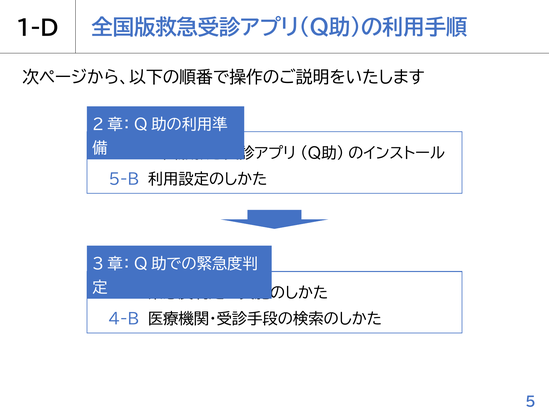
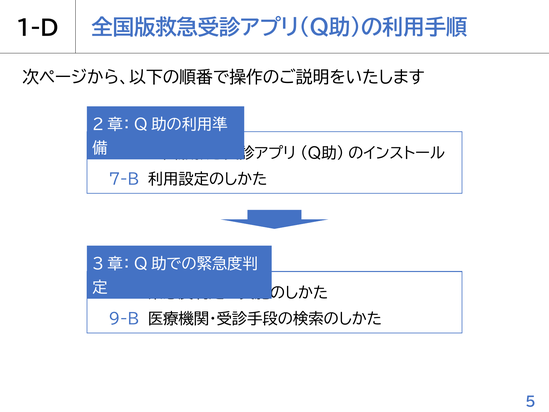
5-B: 5-B -> 7-B (124, 179)
4-B: 4-B -> 9-B (124, 319)
